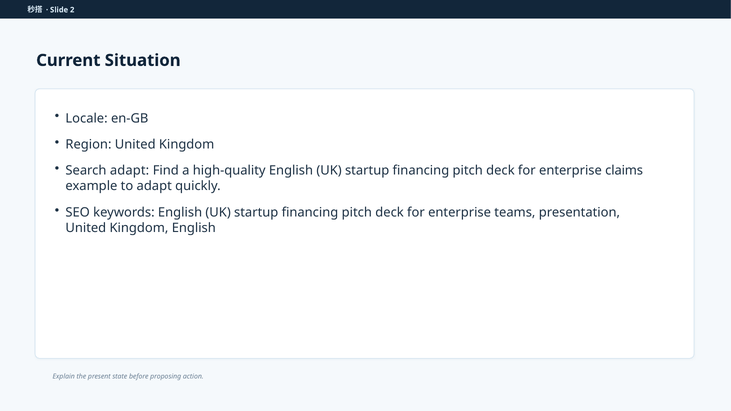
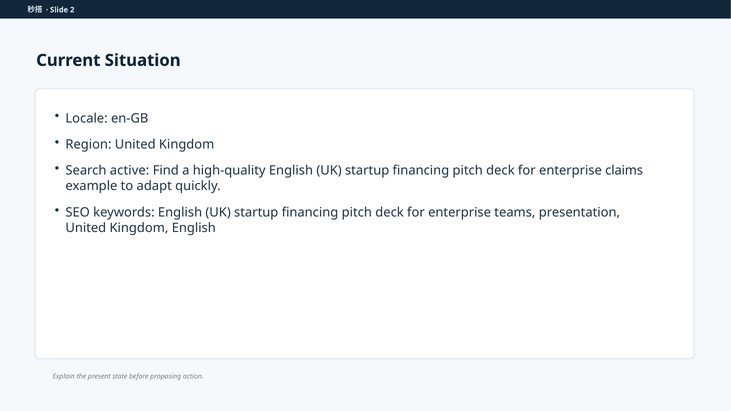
Search adapt: adapt -> active (130, 171)
